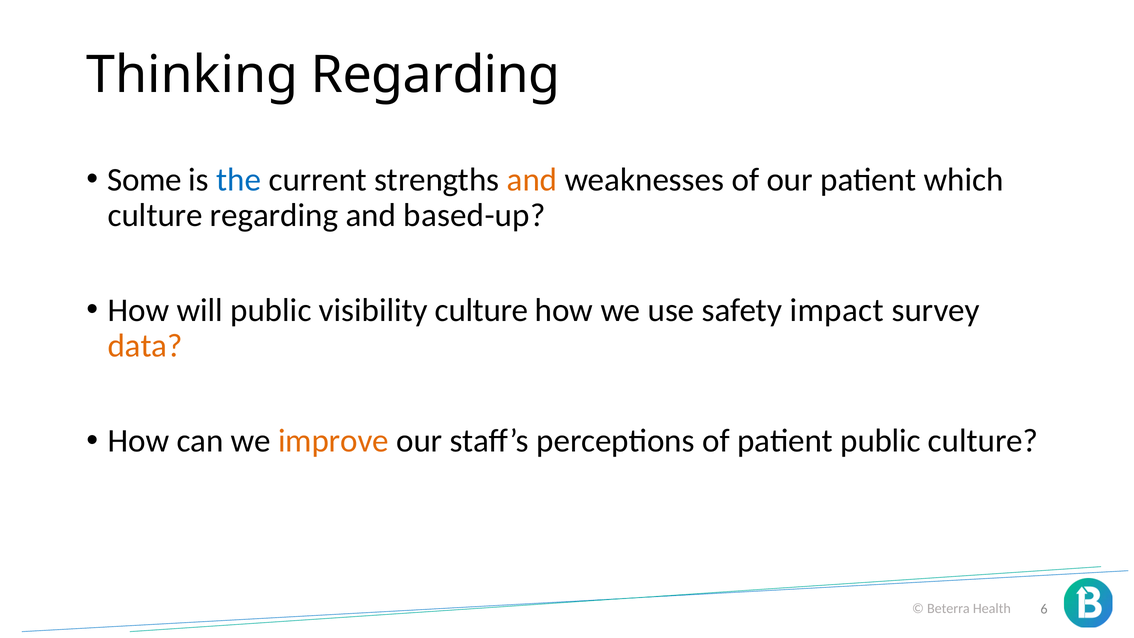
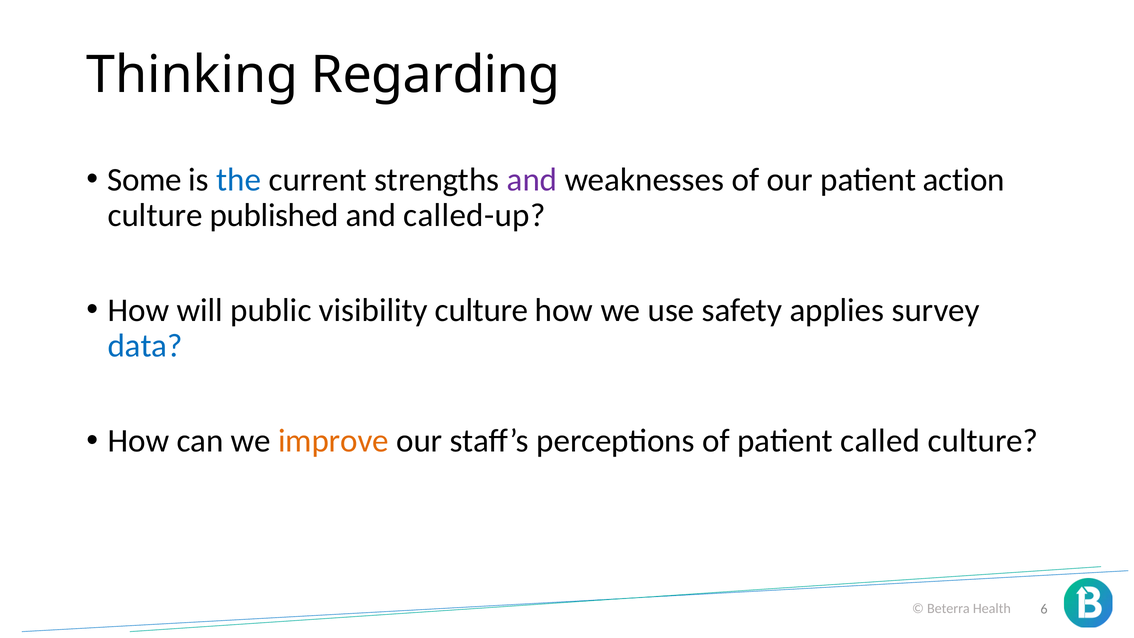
and colour: orange -> purple (532, 180)
which: which -> action (964, 180)
culture regarding: regarding -> published (274, 215)
based-up: based-up -> called-up (474, 215)
impact: impact -> applies (837, 310)
data colour: orange -> blue (145, 346)
patient public: public -> called (880, 441)
